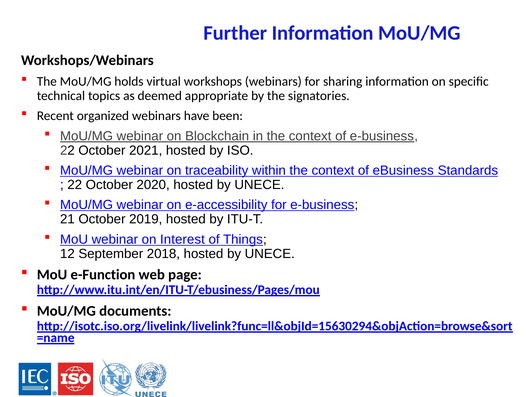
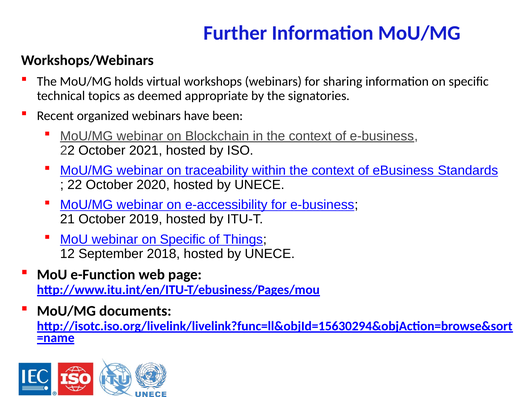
webinar on Interest: Interest -> Specific (183, 240)
